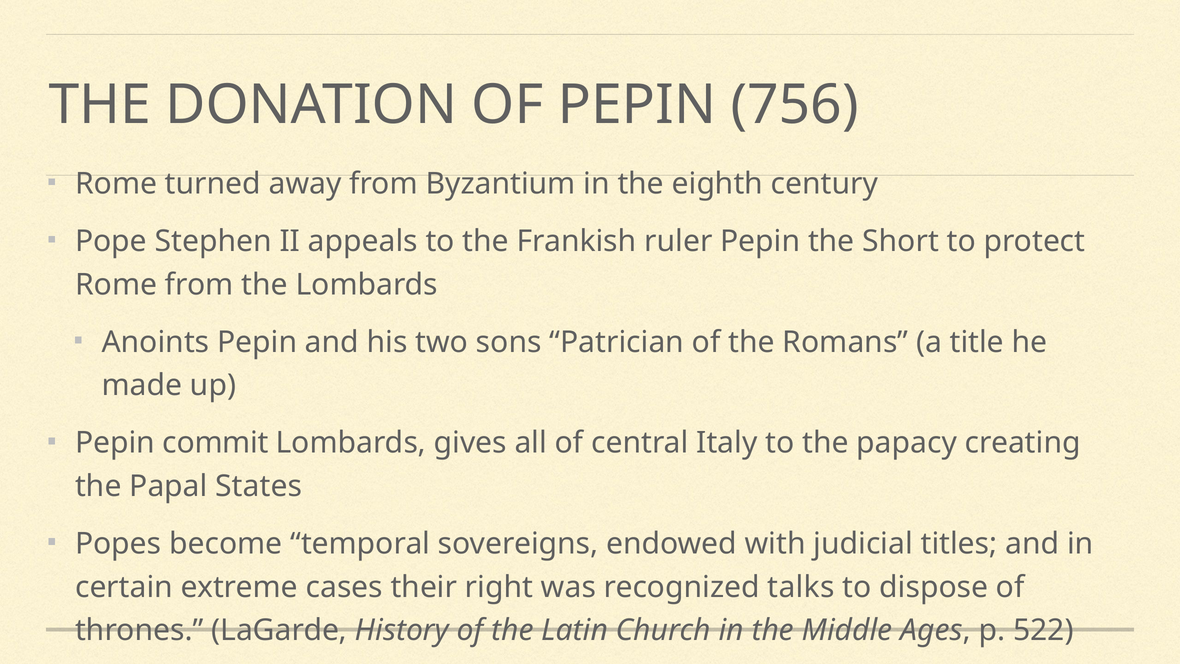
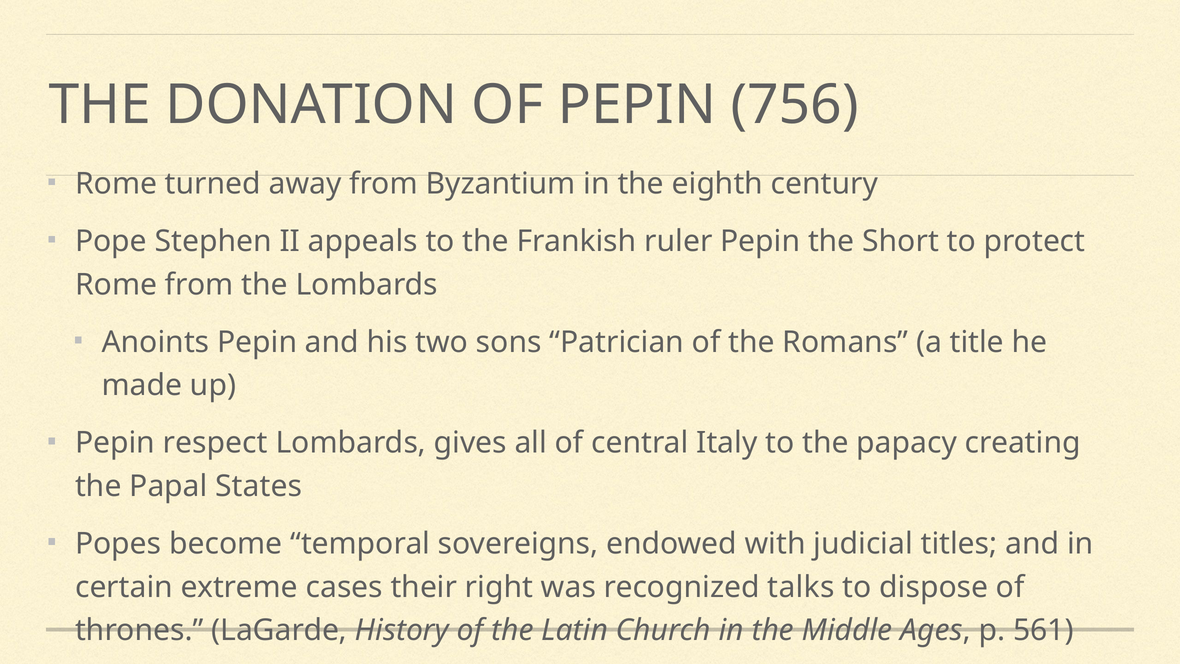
commit: commit -> respect (215, 443)
522: 522 -> 561 (1043, 630)
